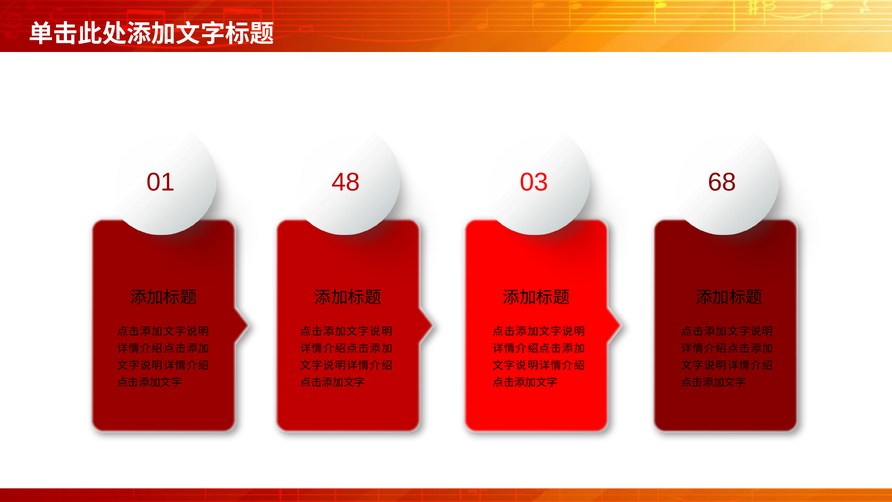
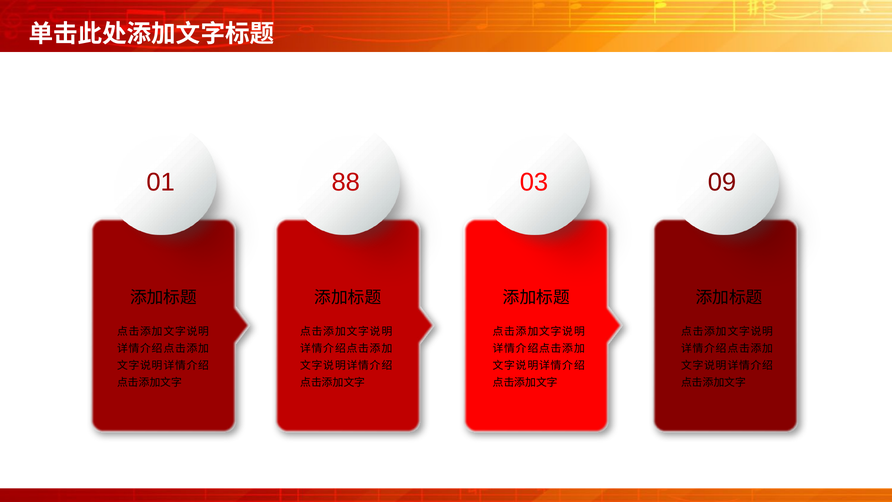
48: 48 -> 88 (346, 182)
68: 68 -> 09 (722, 182)
